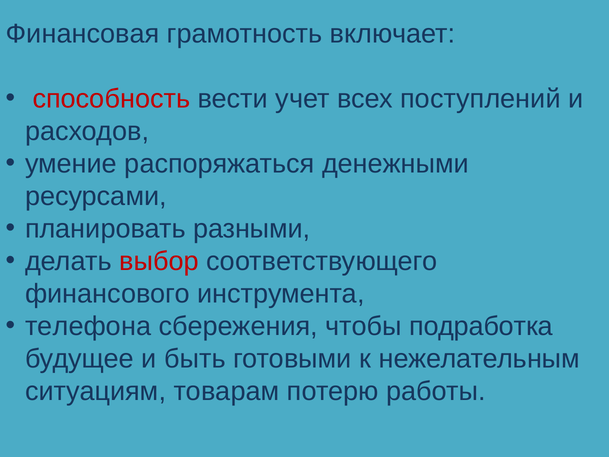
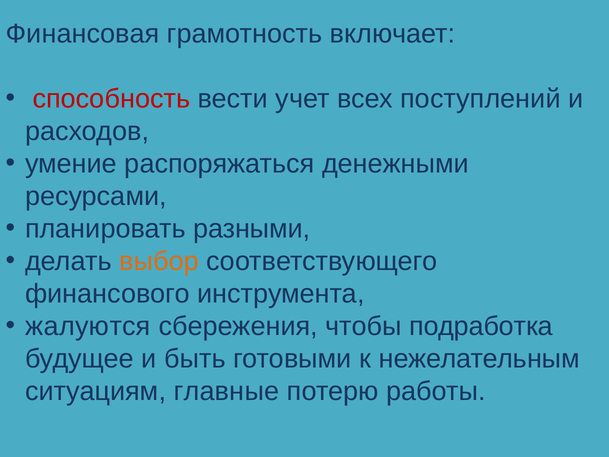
выбор colour: red -> orange (159, 261)
телефона: телефона -> жалуются (88, 326)
товарам: товарам -> главные (226, 391)
